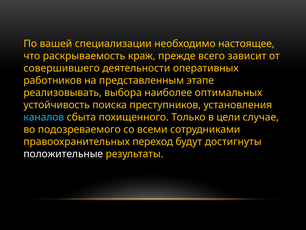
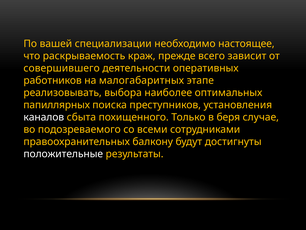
представленным: представленным -> малогабаритных (141, 80)
устойчивость: устойчивость -> папиллярных (57, 105)
каналов colour: light blue -> white (44, 117)
цели: цели -> беря (228, 117)
переход: переход -> балкону (153, 141)
